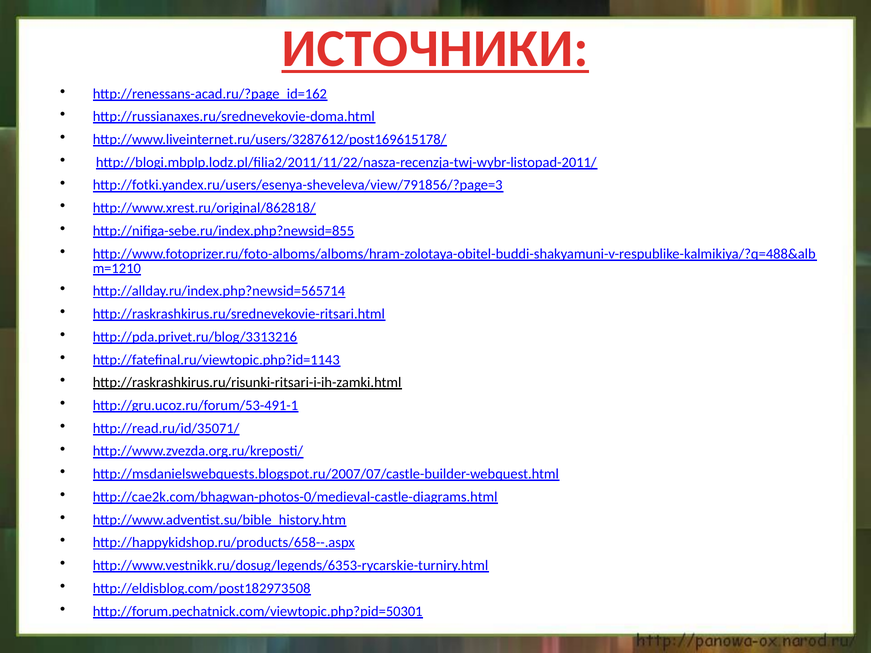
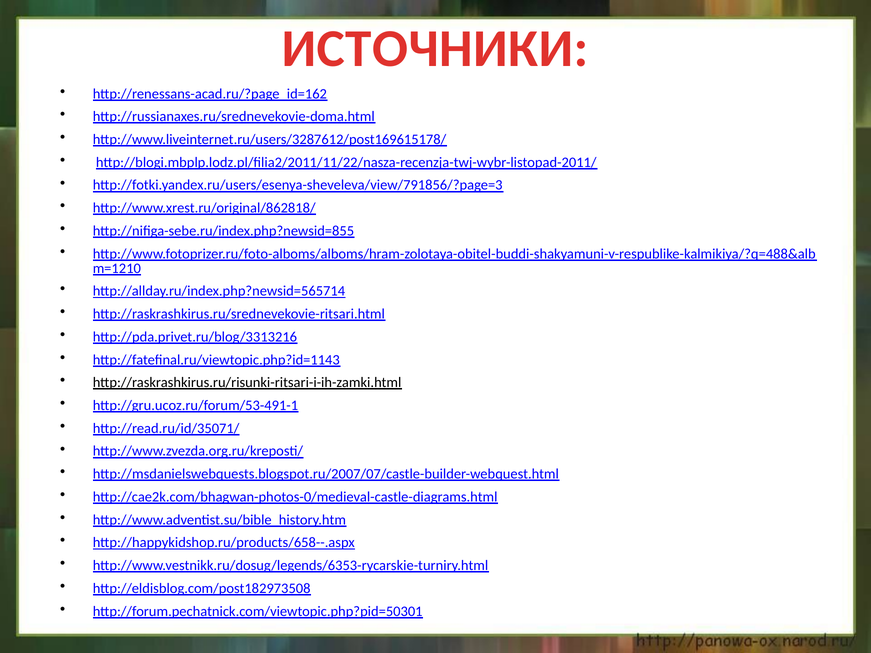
ИСТОЧНИКИ underline: present -> none (435, 49)
